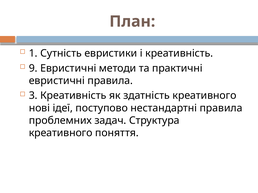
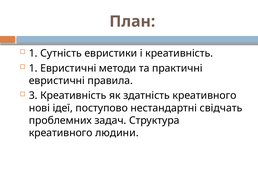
9: 9 -> 1 (33, 68)
нестандартні правила: правила -> свідчать (221, 108)
поняття: поняття -> людини (117, 133)
